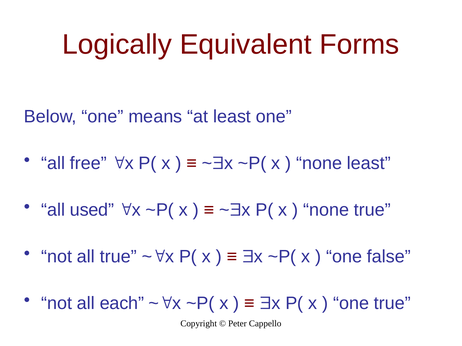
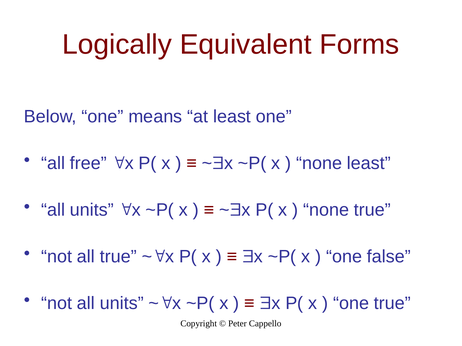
used: used -> units (92, 210)
not all each: each -> units (122, 304)
